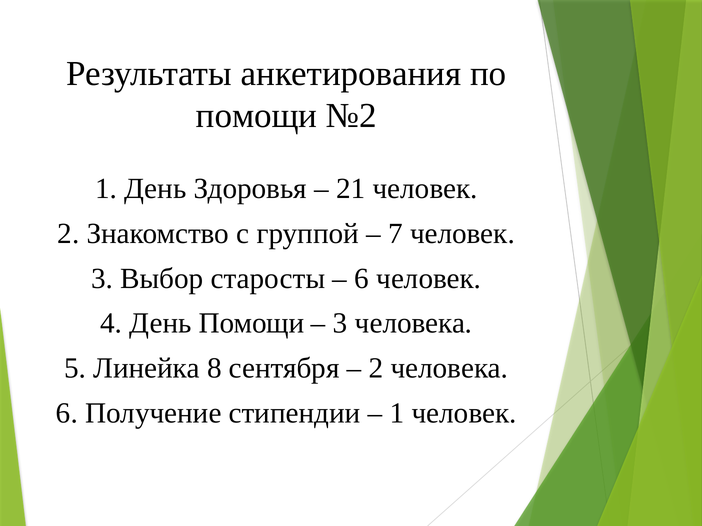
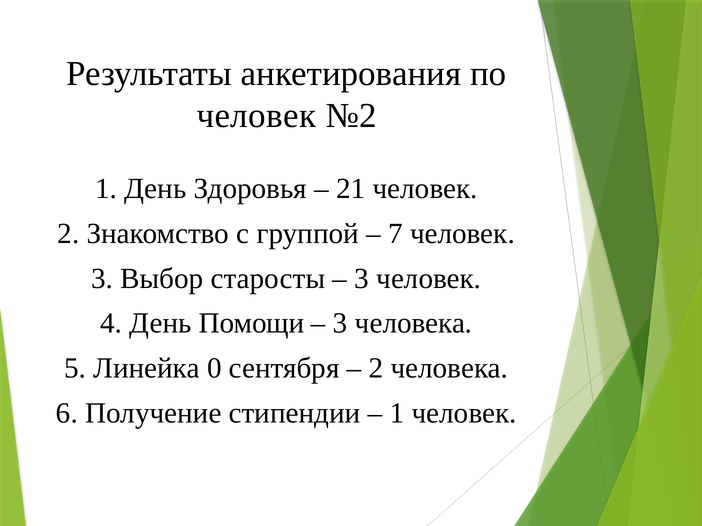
помощи: помощи -> человек (256, 116)
6: 6 -> 3 (362, 279)
8: 8 -> 0 (214, 368)
